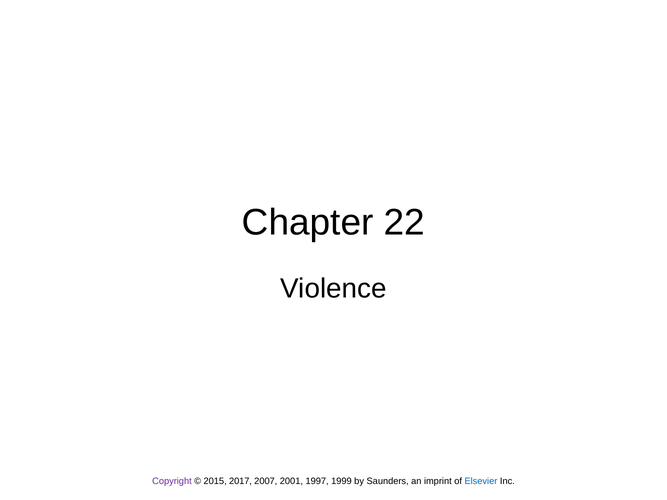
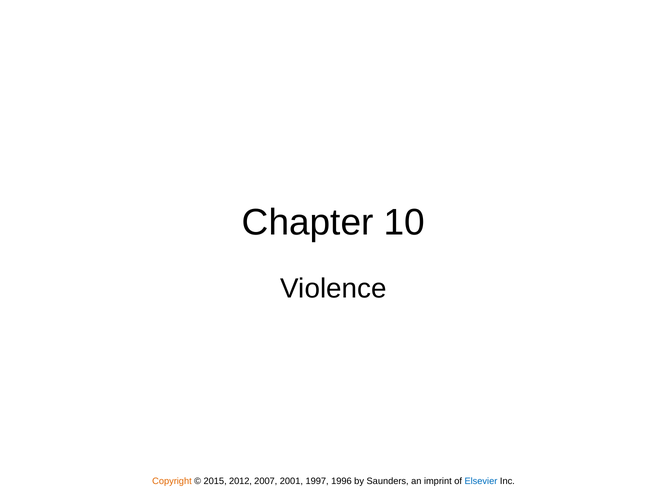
22: 22 -> 10 (404, 223)
Copyright colour: purple -> orange (172, 481)
2017: 2017 -> 2012 (240, 481)
1999: 1999 -> 1996 (341, 481)
